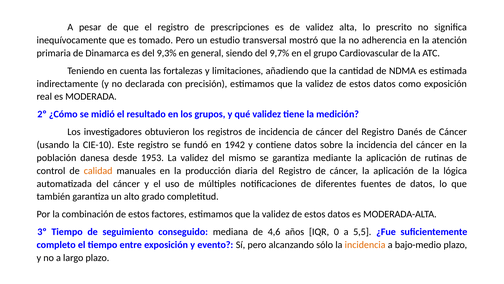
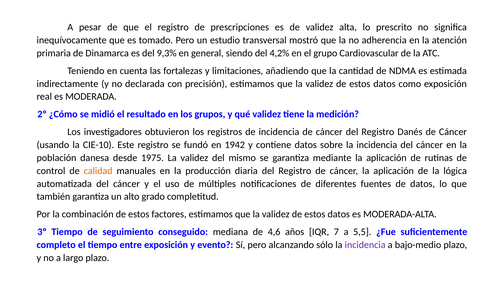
9,7%: 9,7% -> 4,2% (279, 53)
1953: 1953 -> 1975 (152, 158)
0: 0 -> 7 (336, 232)
incidencia colour: orange -> purple (365, 245)
